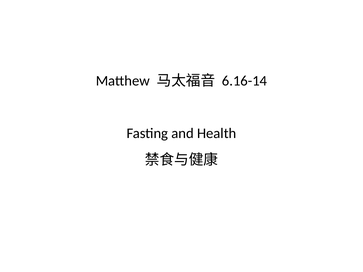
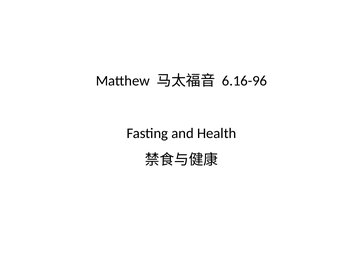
6.16-14: 6.16-14 -> 6.16-96 (245, 81)
